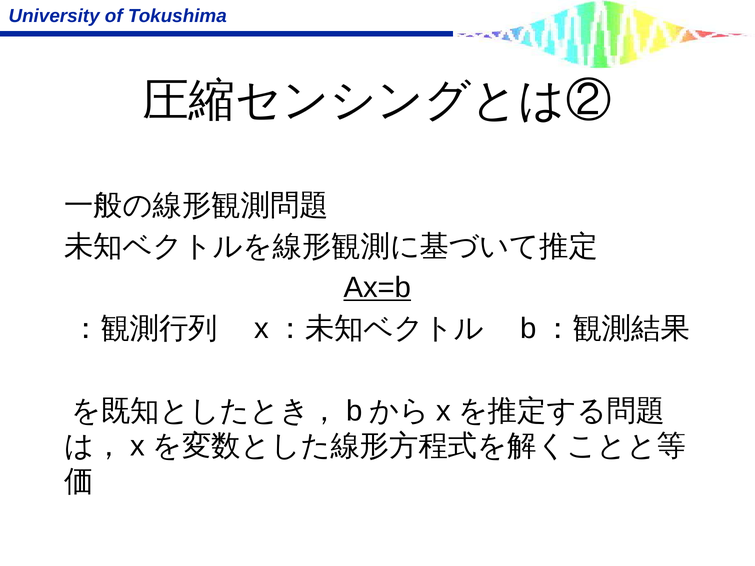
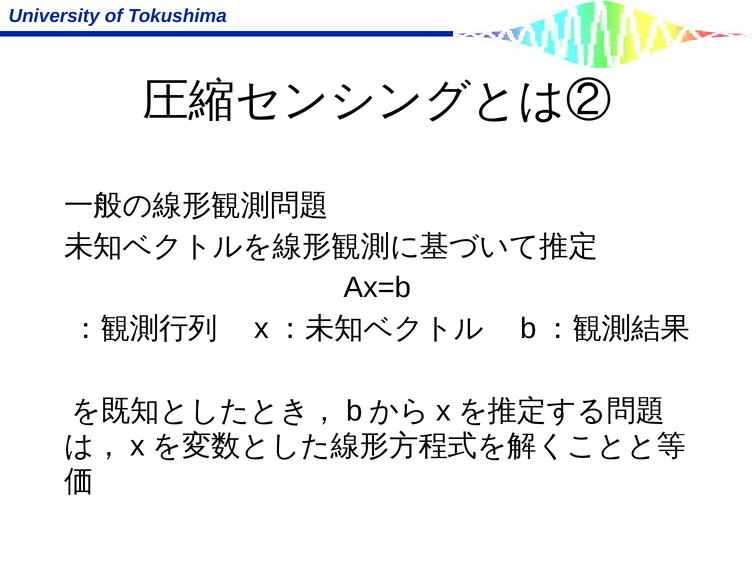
Ax=b underline: present -> none (377, 288)
